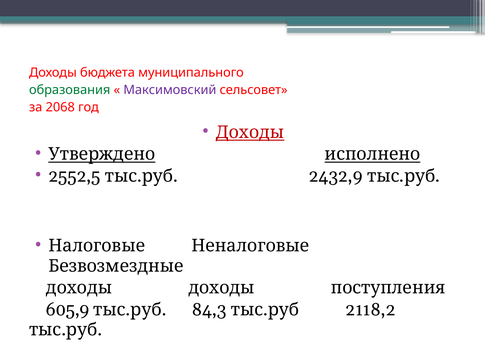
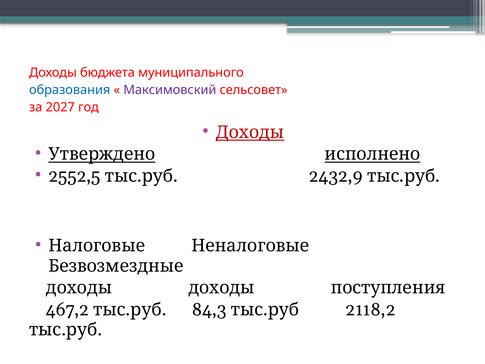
образования colour: green -> blue (70, 90)
2068: 2068 -> 2027 (60, 107)
605,9: 605,9 -> 467,2 (67, 309)
